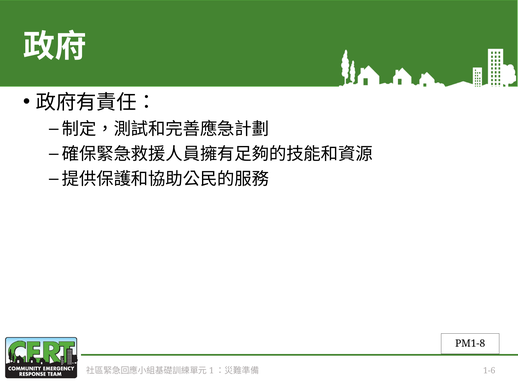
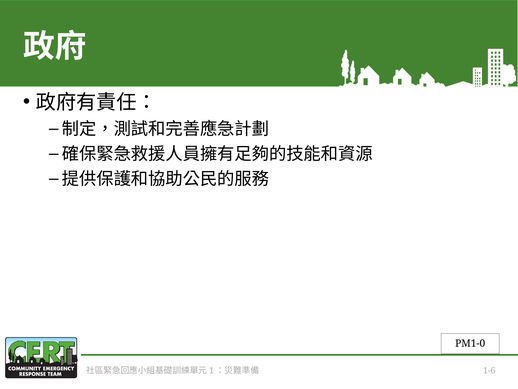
PM1-8: PM1-8 -> PM1-0 (470, 343)
